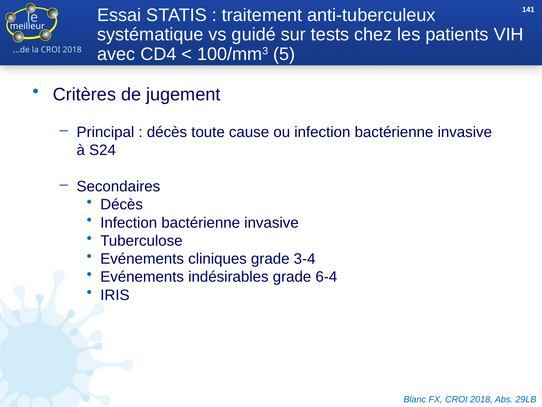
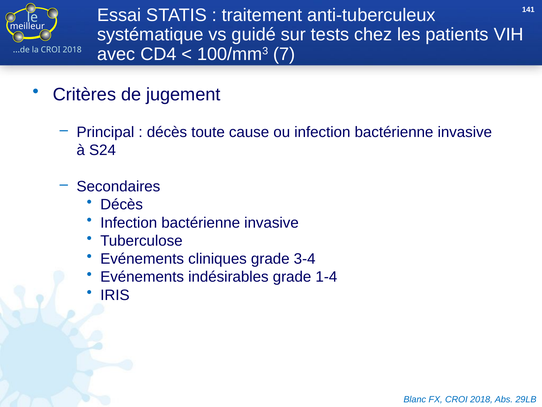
5: 5 -> 7 (284, 54)
6-4: 6-4 -> 1-4 (326, 277)
